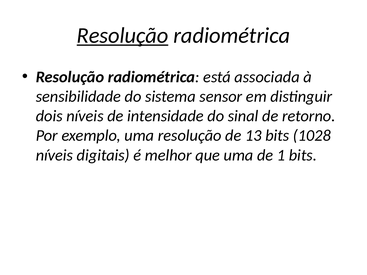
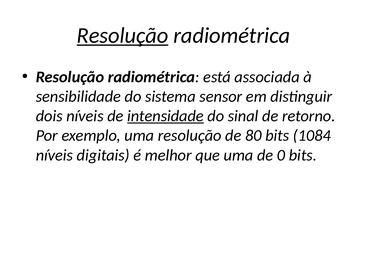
intensidade underline: none -> present (165, 116)
13: 13 -> 80 (253, 136)
1028: 1028 -> 1084 (312, 136)
1: 1 -> 0 (281, 155)
